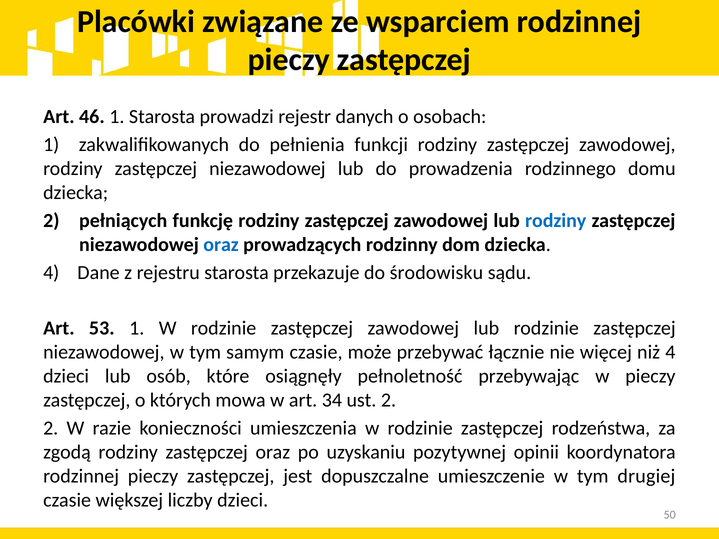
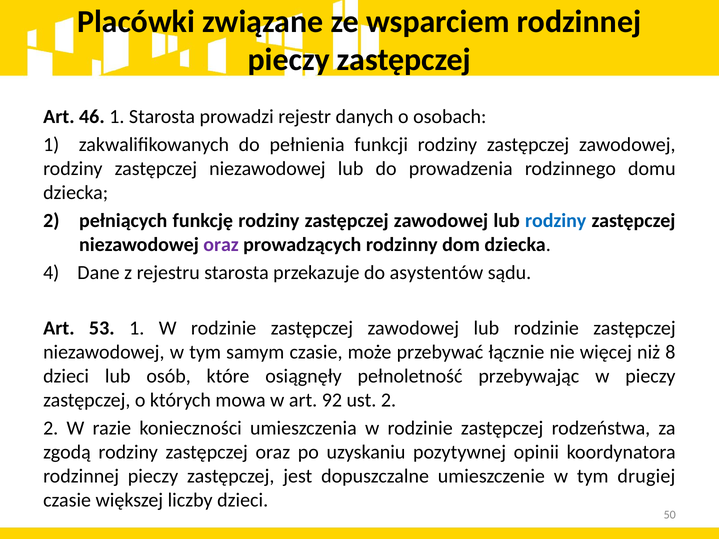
oraz colour: blue -> purple (221, 245)
środowisku: środowisku -> asystentów (436, 273)
niż 4: 4 -> 8 (670, 352)
34: 34 -> 92 (332, 400)
